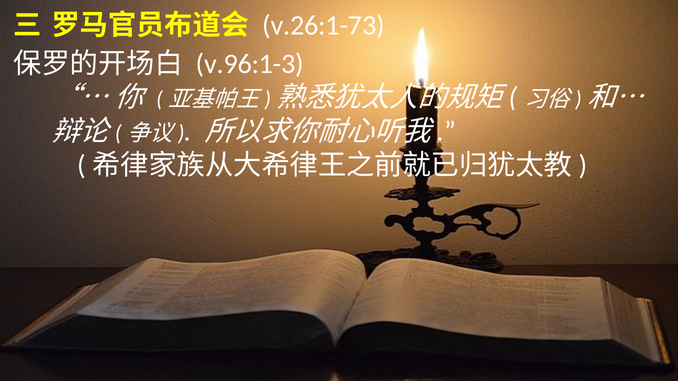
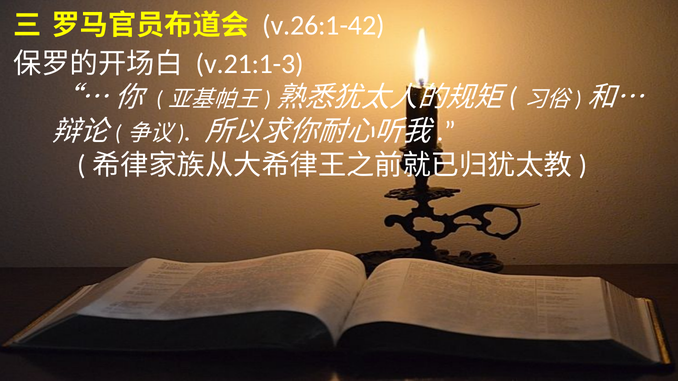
v.26:1-73: v.26:1-73 -> v.26:1-42 (323, 26)
v.96:1-3: v.96:1-3 -> v.21:1-3 (250, 64)
